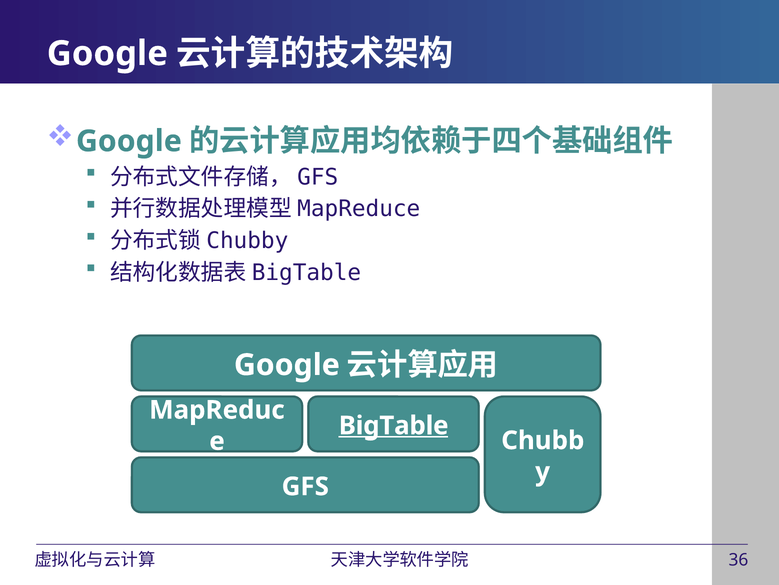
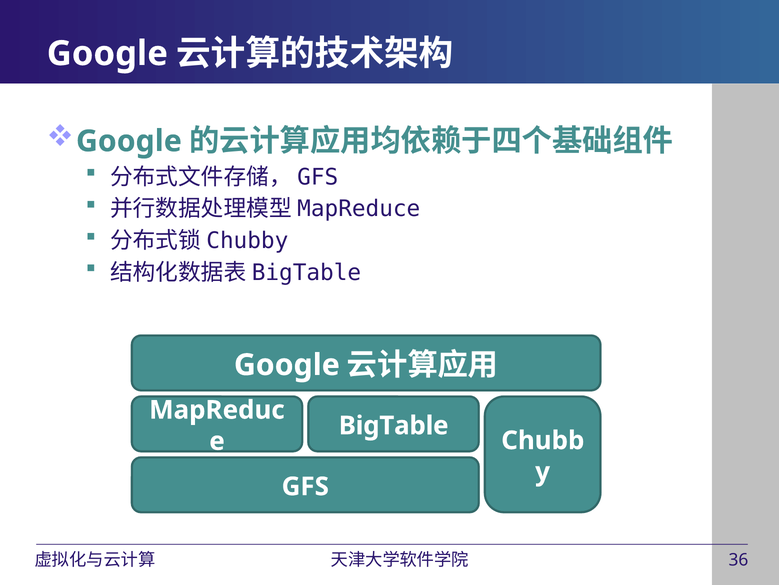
BigTable underline: present -> none (394, 425)
